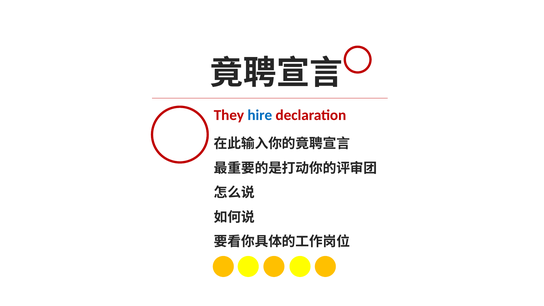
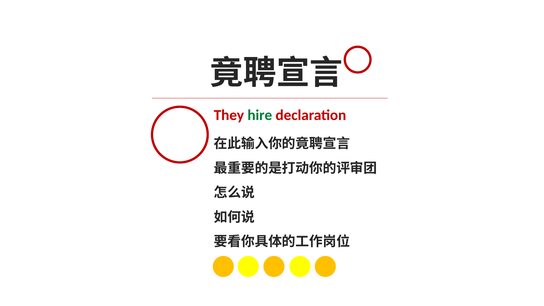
hire colour: blue -> green (260, 115)
